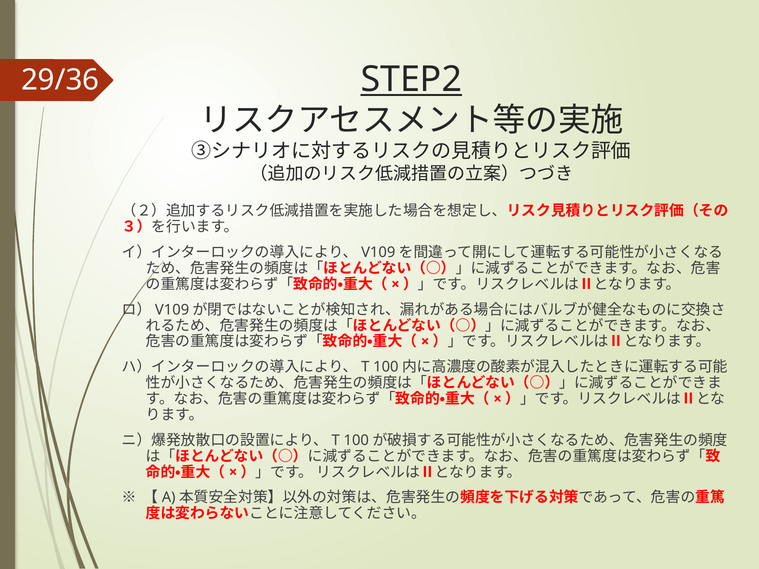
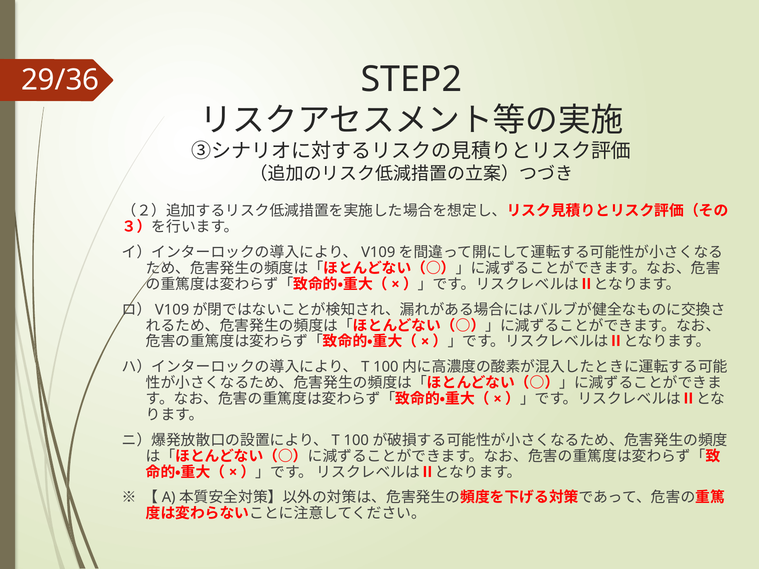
STEP2 underline: present -> none (411, 80)
